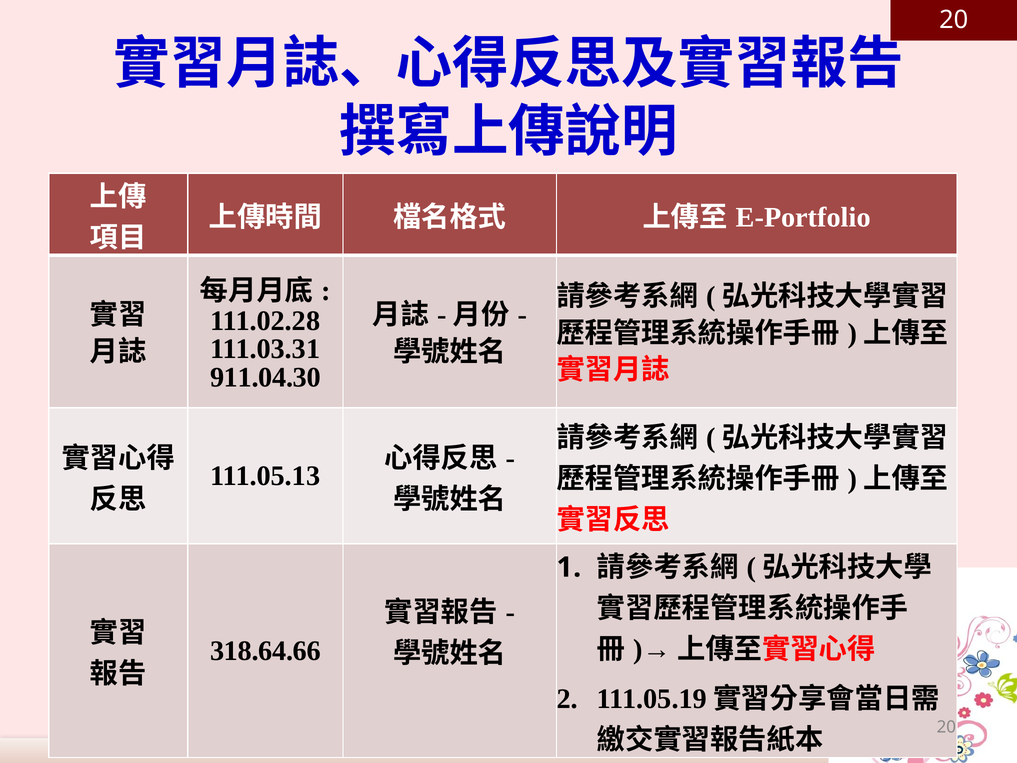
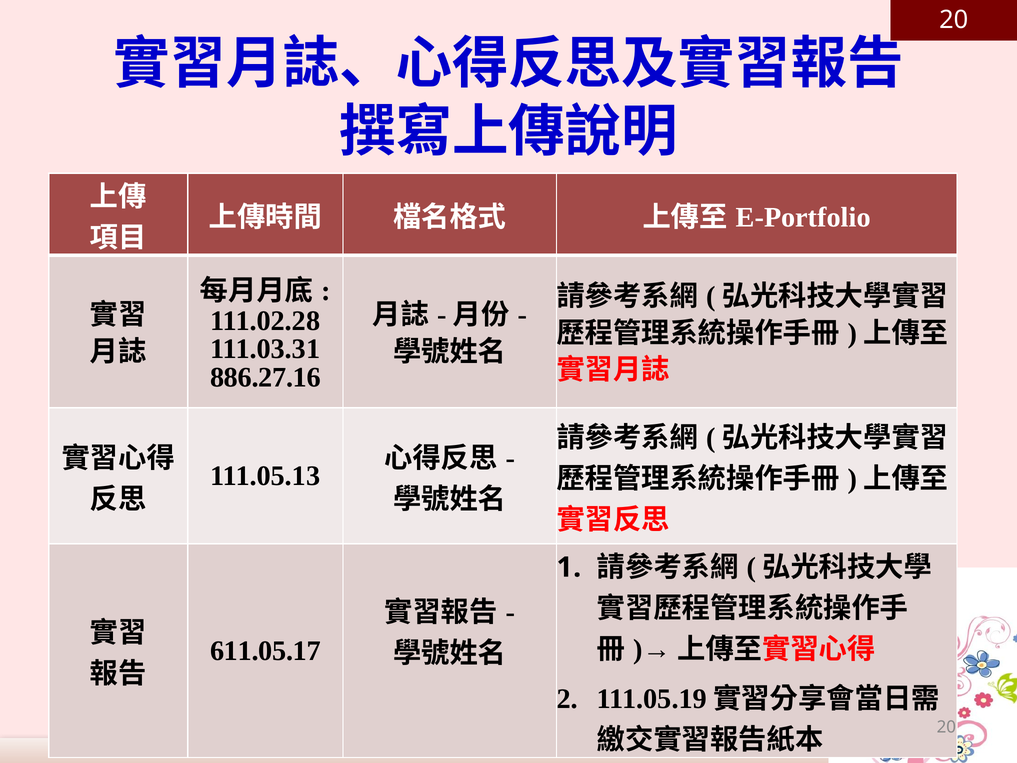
911.04.30: 911.04.30 -> 886.27.16 (265, 377)
318.64.66: 318.64.66 -> 611.05.17 (265, 651)
